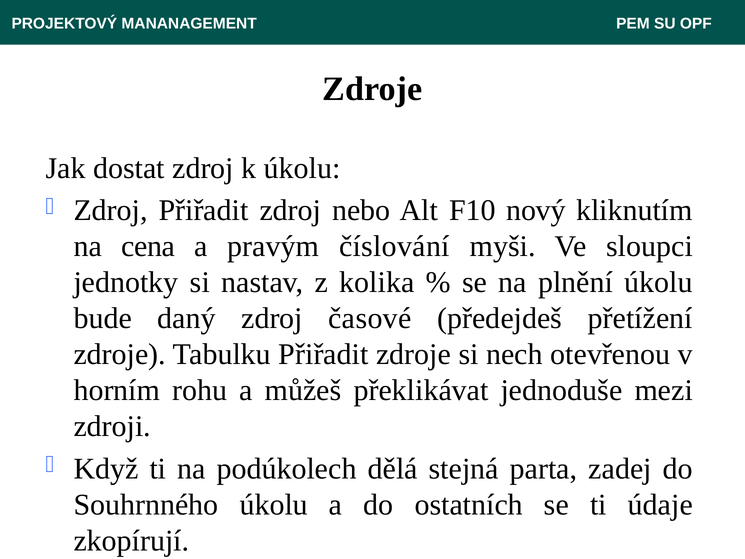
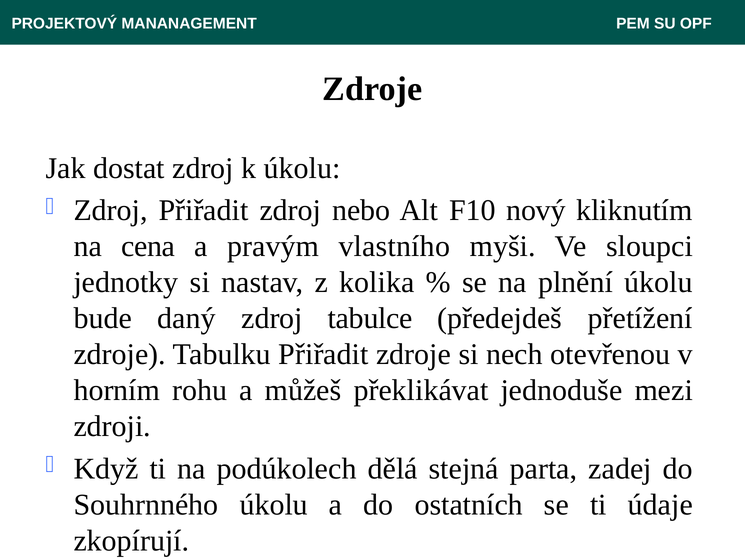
číslování: číslování -> vlastního (394, 246)
časové: časové -> tabulce (370, 318)
